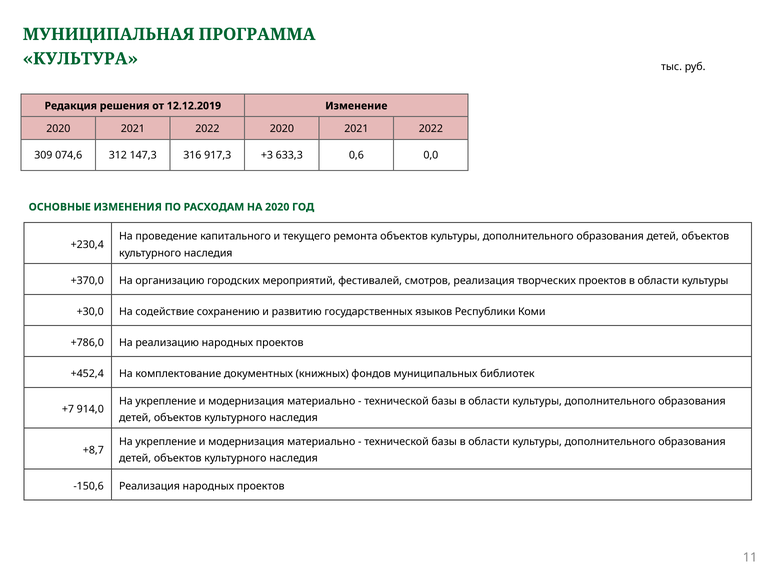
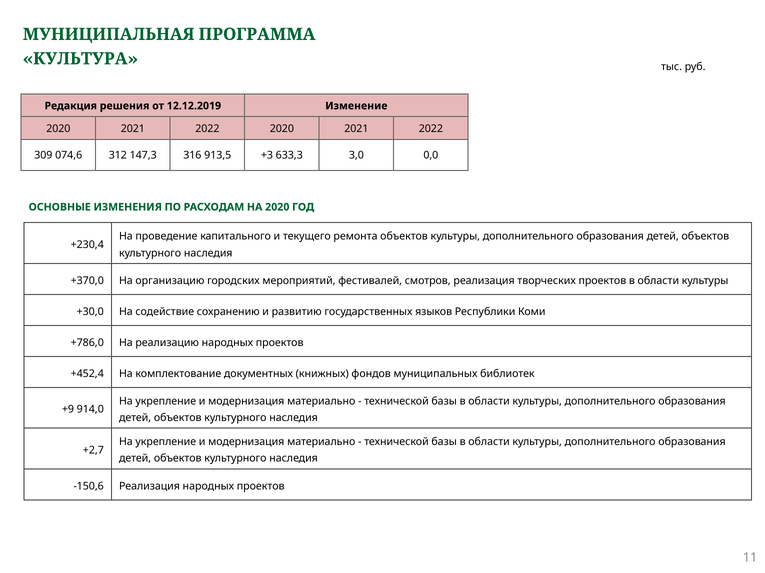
917,3: 917,3 -> 913,5 (218, 156)
0,6: 0,6 -> 3,0 (356, 156)
+7: +7 -> +9 (68, 410)
+8,7: +8,7 -> +2,7 (93, 451)
